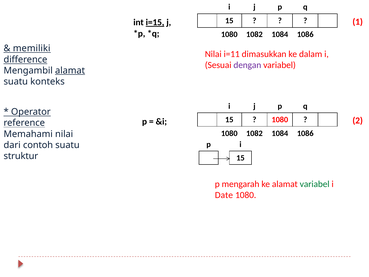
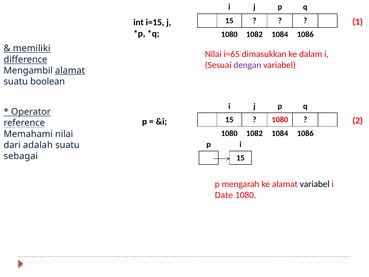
i=15 underline: present -> none (155, 22)
i=11: i=11 -> i=65 (232, 54)
konteks: konteks -> boolean (48, 82)
contoh: contoh -> adalah (38, 145)
struktur: struktur -> sebagai (21, 156)
variabel colour: green -> black (315, 184)
